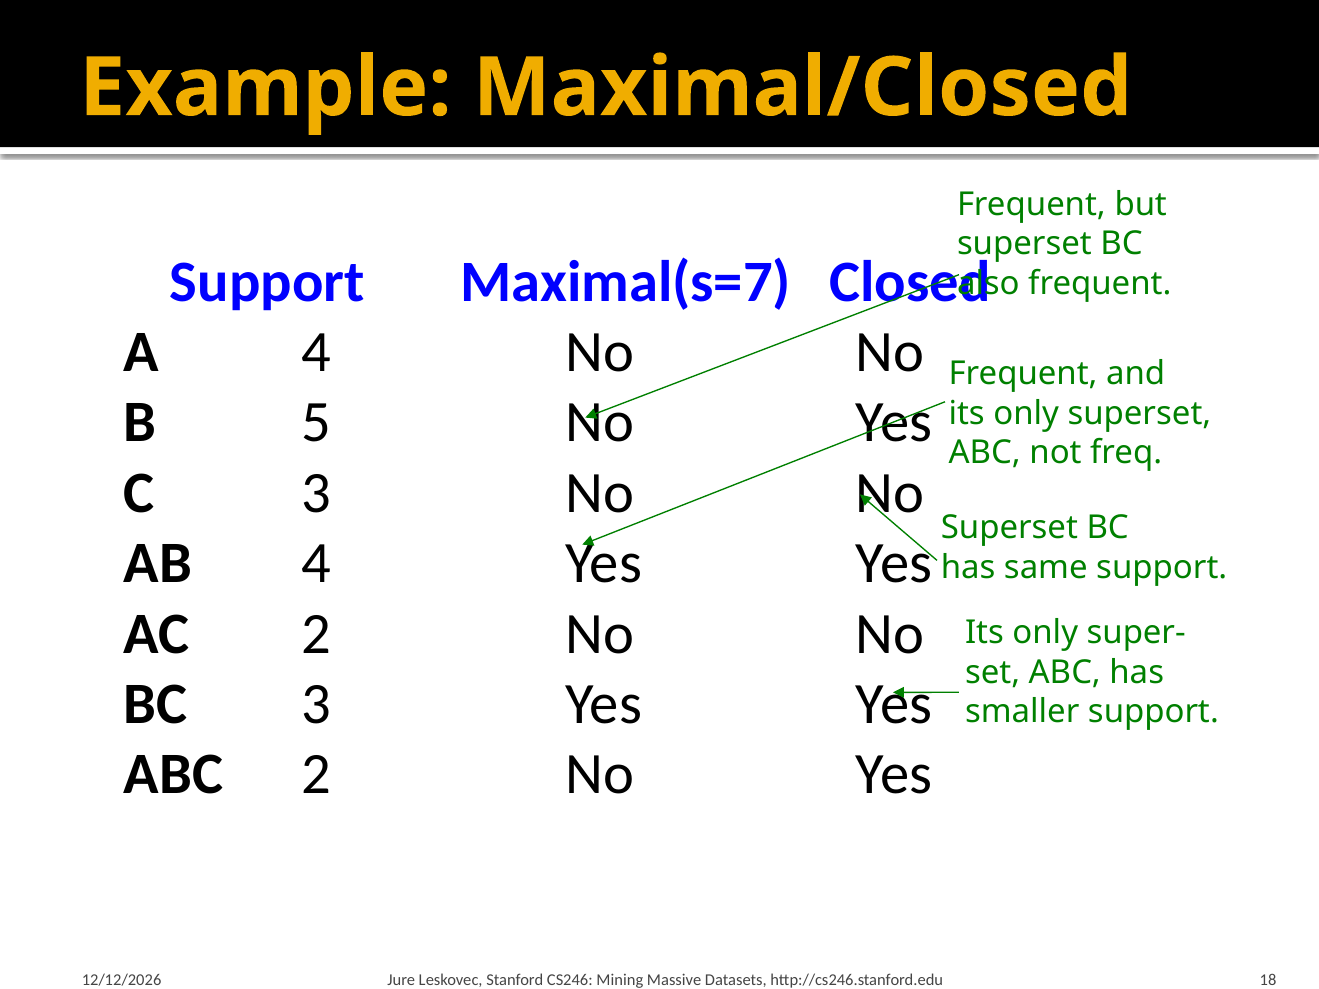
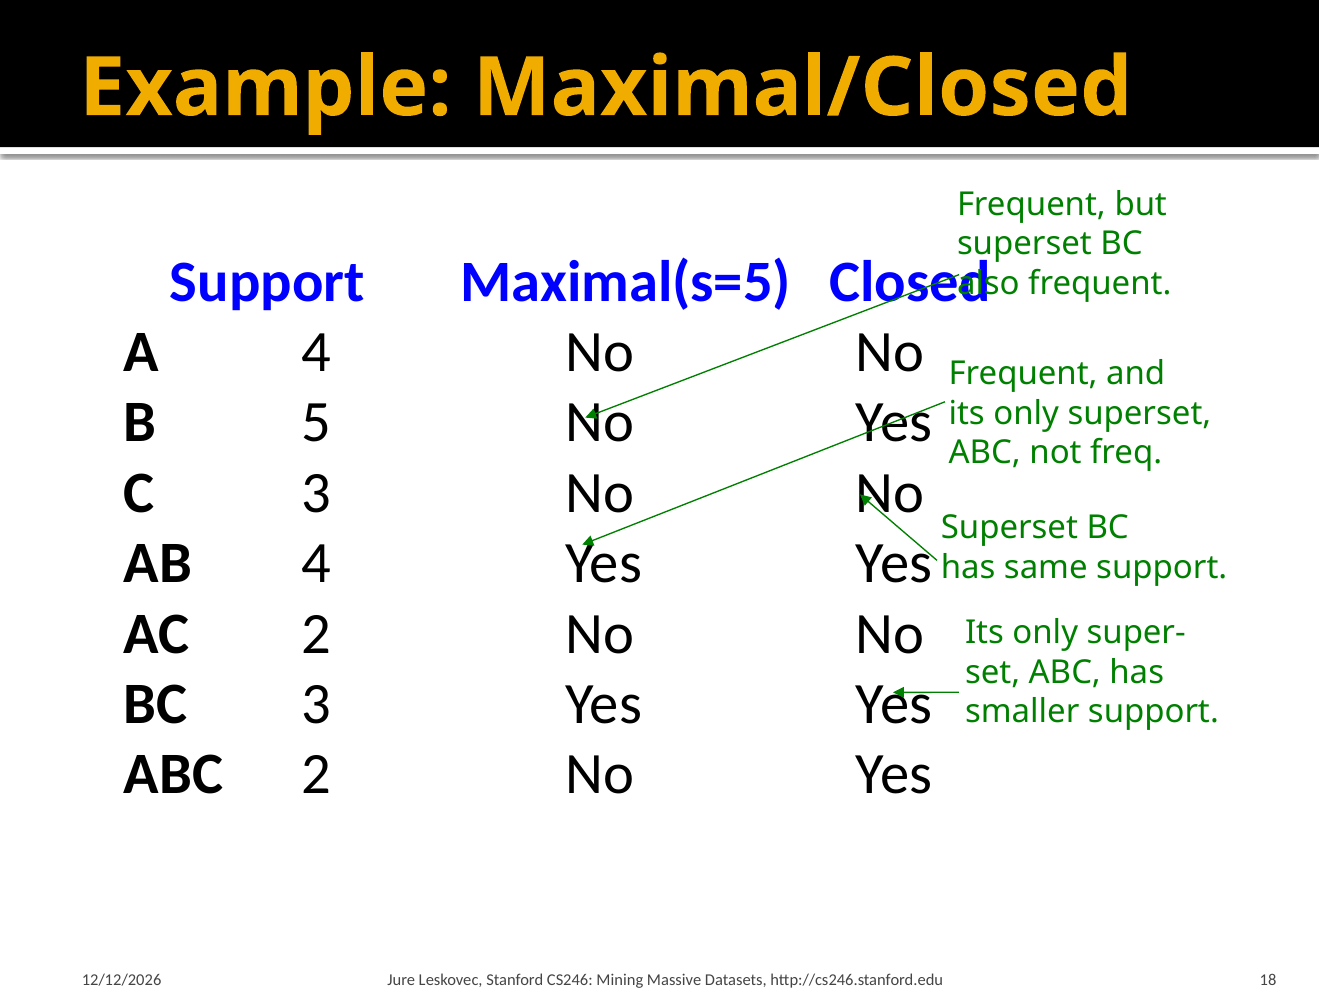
Maximal(s=7: Maximal(s=7 -> Maximal(s=5 (626, 282)
